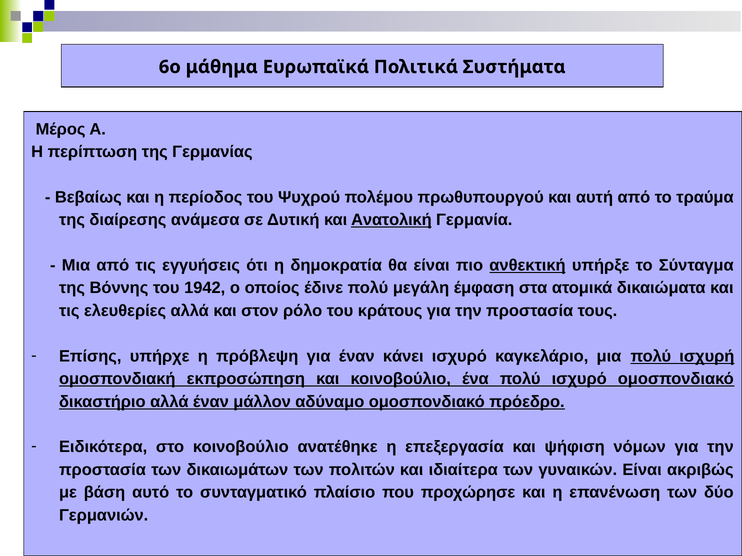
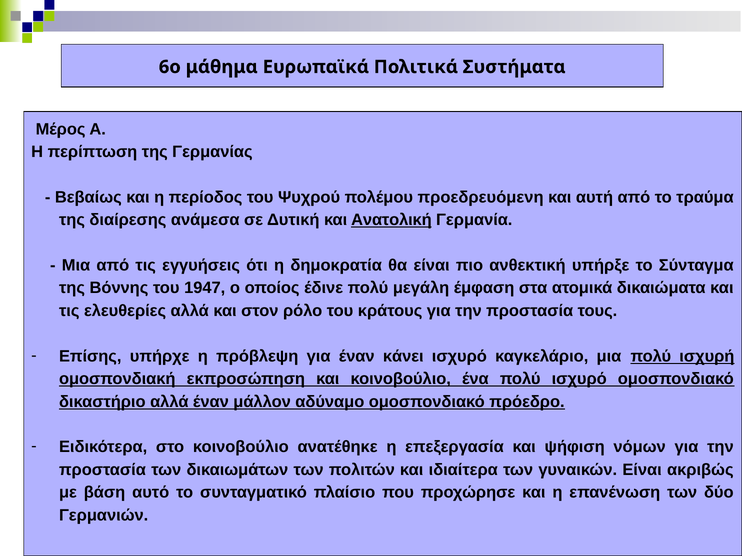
πρωθυπουργού: πρωθυπουργού -> προεδρευόμενη (481, 197)
ανθεκτική underline: present -> none (527, 266)
1942: 1942 -> 1947 (205, 288)
